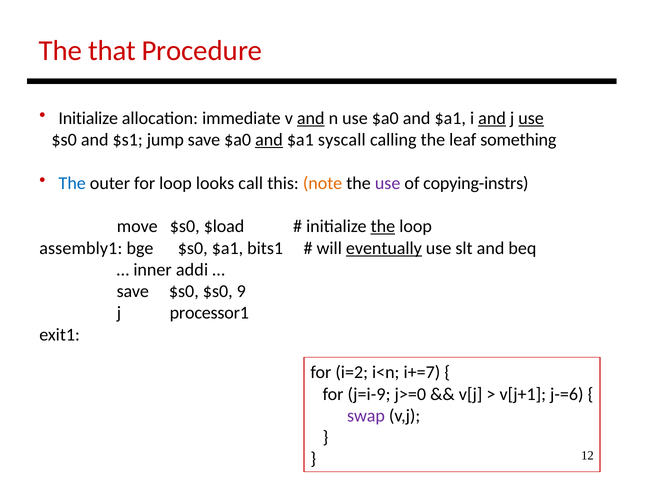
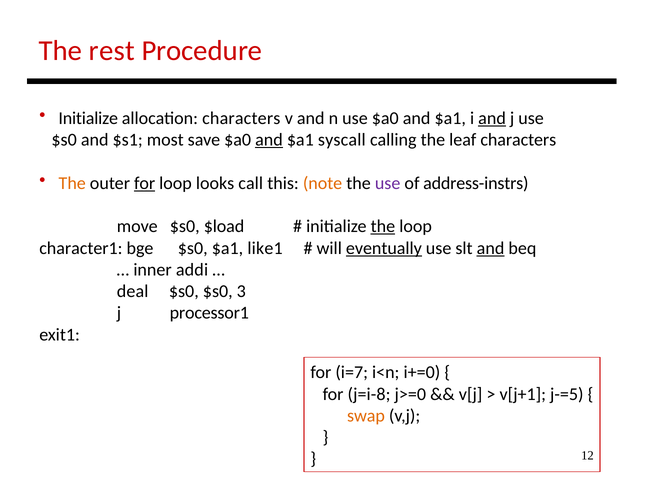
that: that -> rest (112, 51)
allocation immediate: immediate -> characters (241, 118)
and underline: present -> none (311, 118)
use underline: present -> none (531, 118)
jump: jump -> most (165, 140)
leaf something: something -> characters (518, 140)
The colour: blue -> orange (72, 183)
for underline: none -> present (145, 183)
copying-instrs: copying-instrs -> address-instrs (476, 183)
assembly1: assembly1 -> character1 (81, 248)
bits1: bits1 -> like1 (265, 248)
and underline: none -> present (491, 248)
save: save -> deal (133, 291)
9: 9 -> 3 (241, 291)
i=2: i=2 -> i=7 (352, 372)
i+=7: i+=7 -> i+=0 (422, 372)
j=i-9: j=i-9 -> j=i-8 (369, 394)
j-=6: j-=6 -> j-=5 (567, 394)
swap colour: purple -> orange (366, 416)
